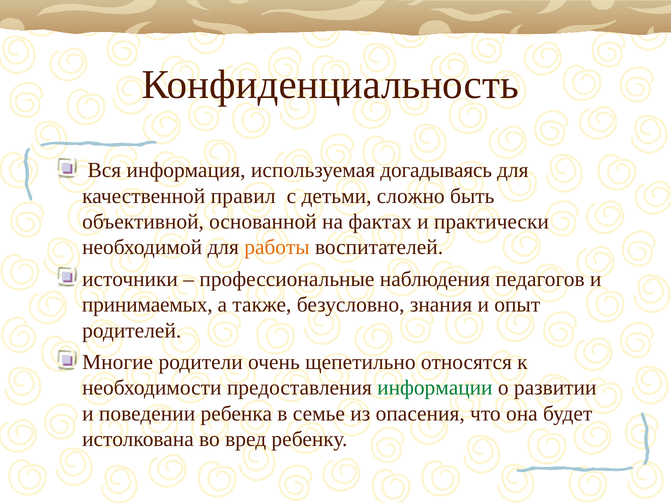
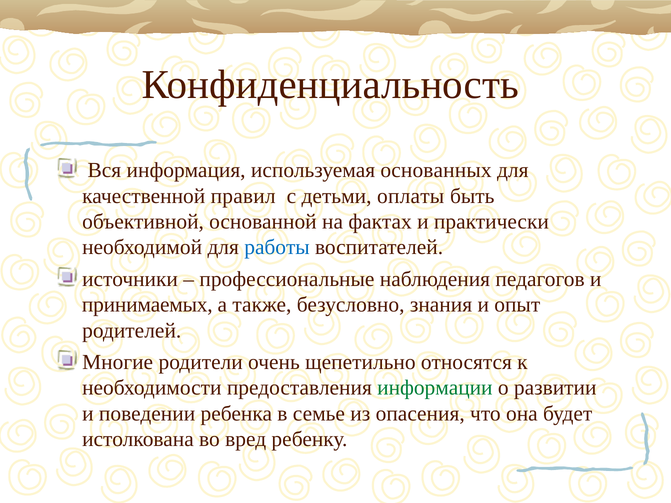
догадываясь: догадываясь -> основанных (436, 170)
сложно: сложно -> оплаты (411, 196)
работы colour: orange -> blue (277, 248)
